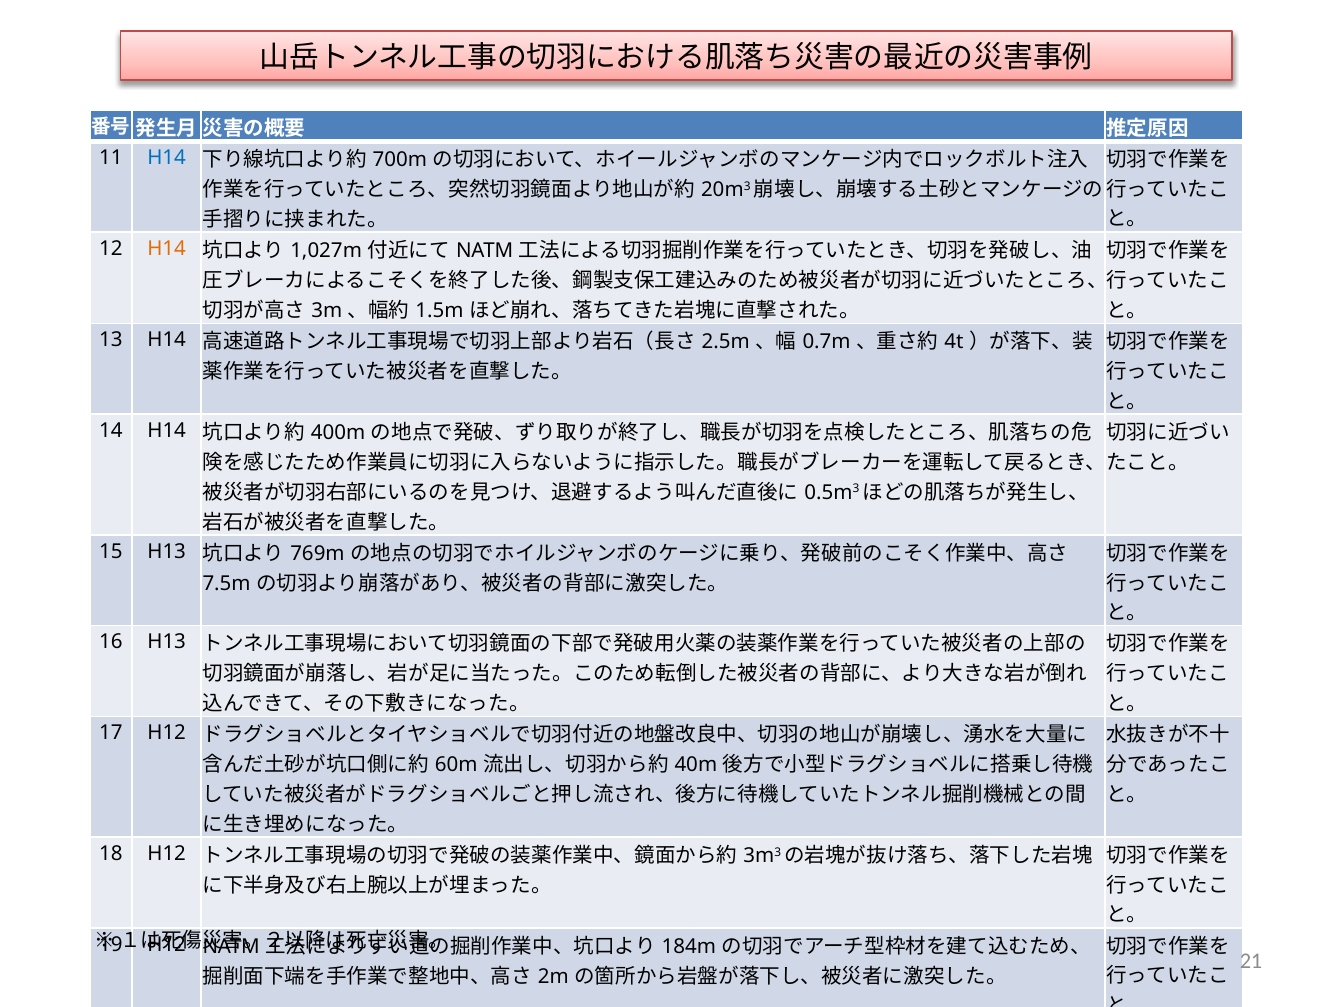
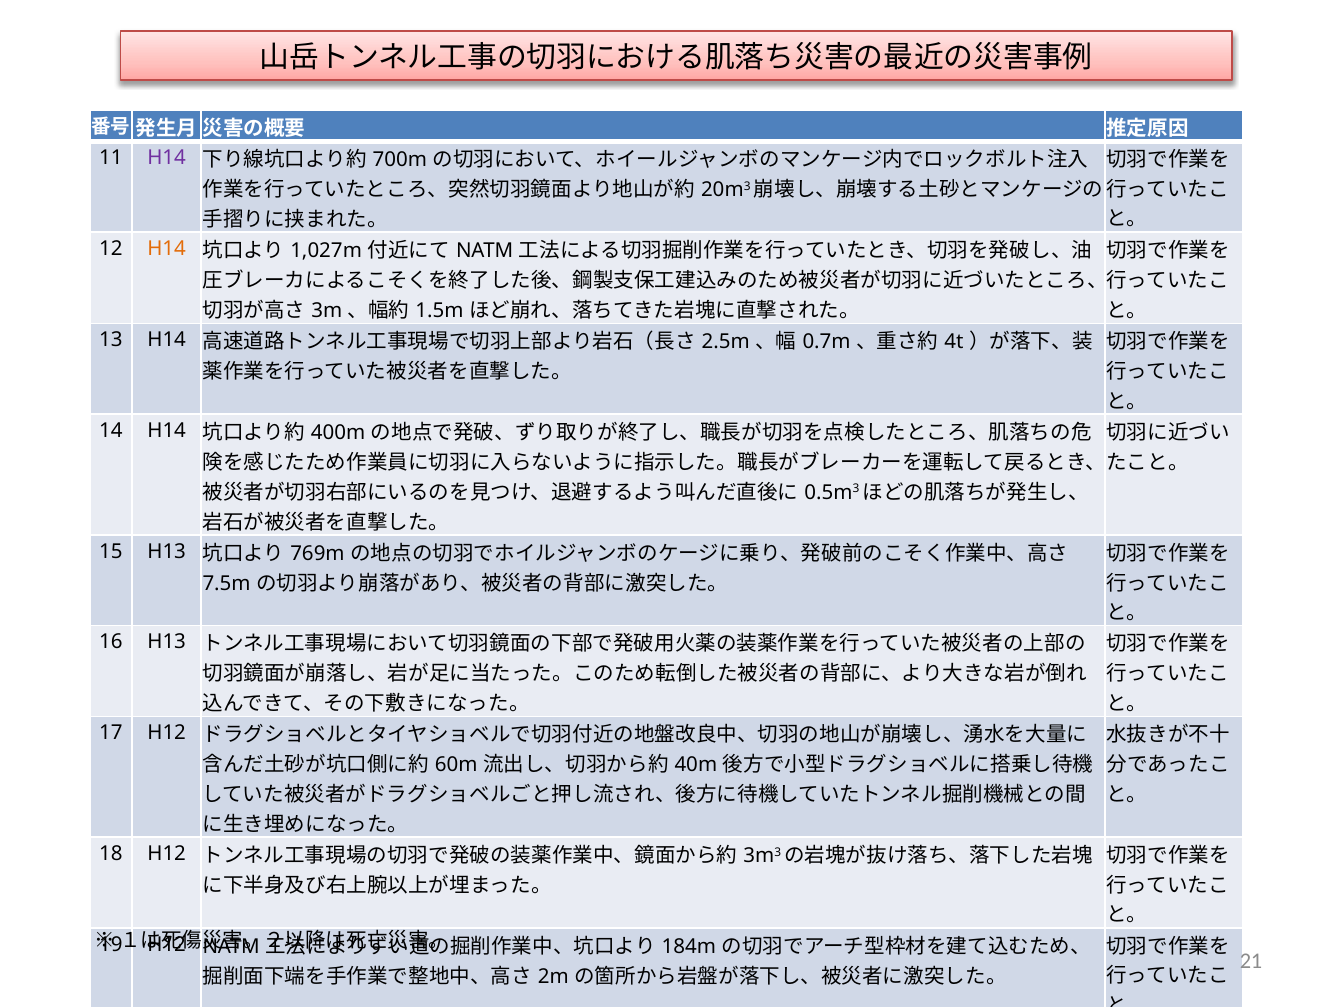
H14 colour: blue -> purple (167, 158)
